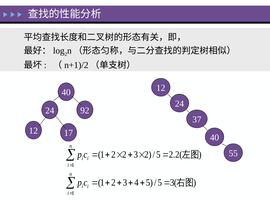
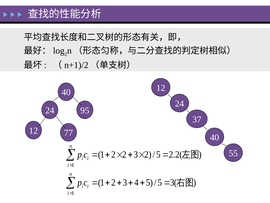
92: 92 -> 95 (85, 110)
17: 17 -> 77 (68, 133)
